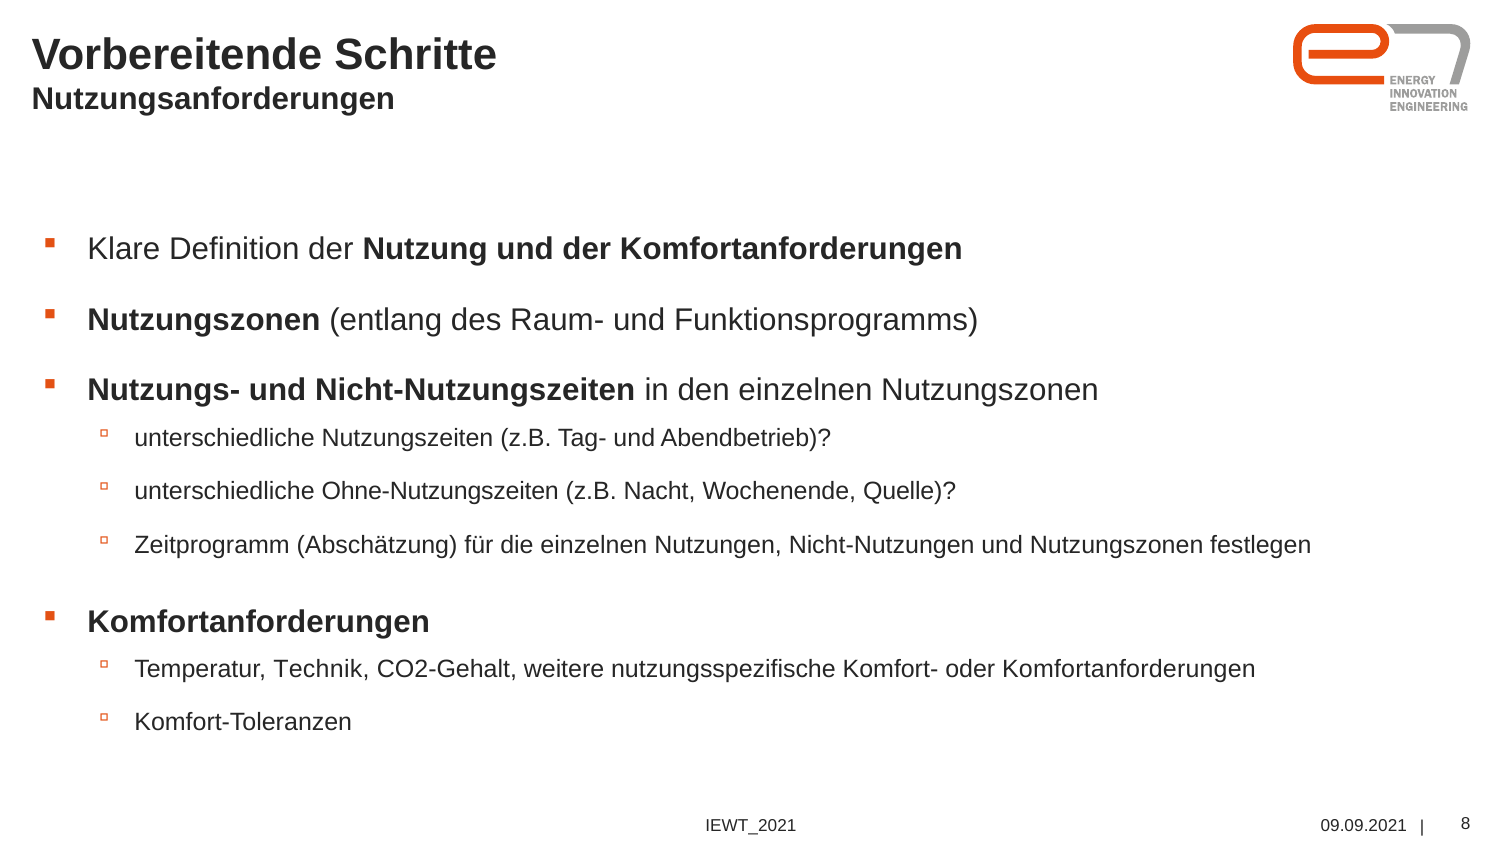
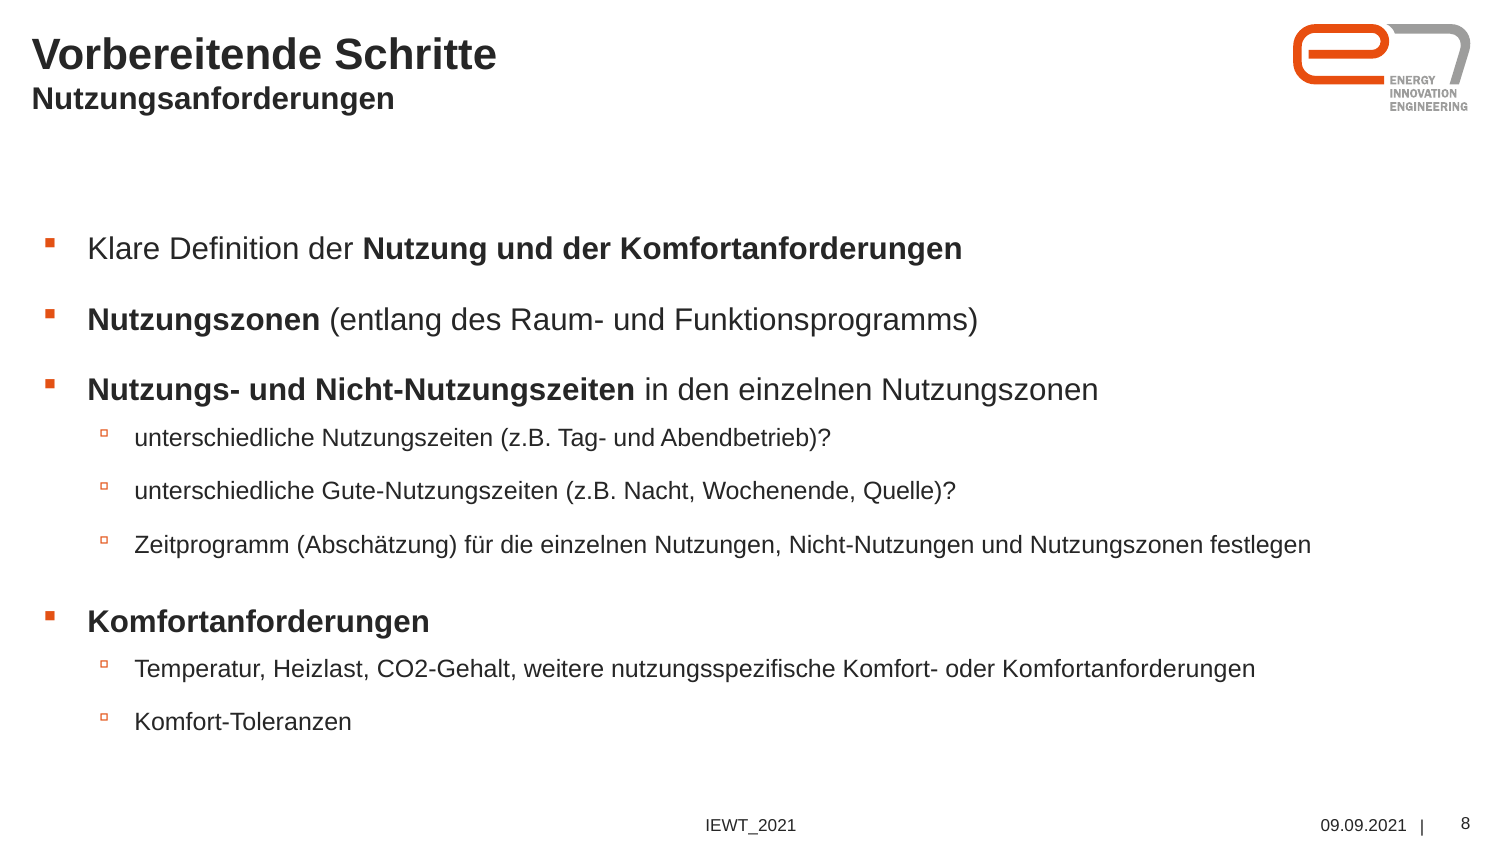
Ohne-Nutzungszeiten: Ohne-Nutzungszeiten -> Gute-Nutzungszeiten (440, 491)
Technik: Technik -> Heizlast (321, 669)
